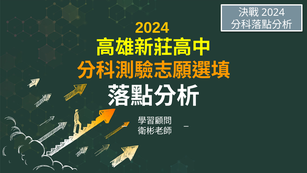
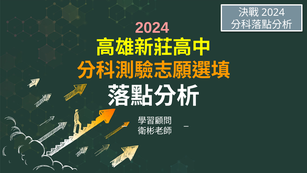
2024 colour: yellow -> pink (152, 28)
